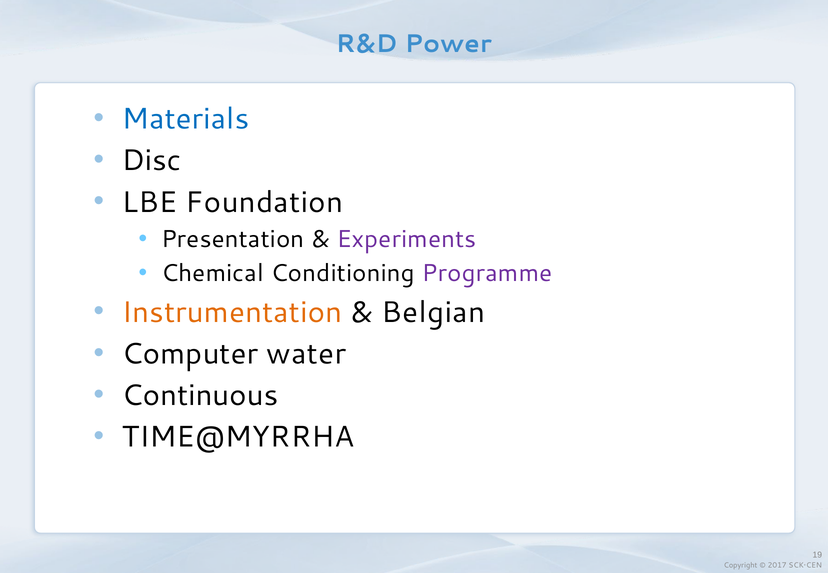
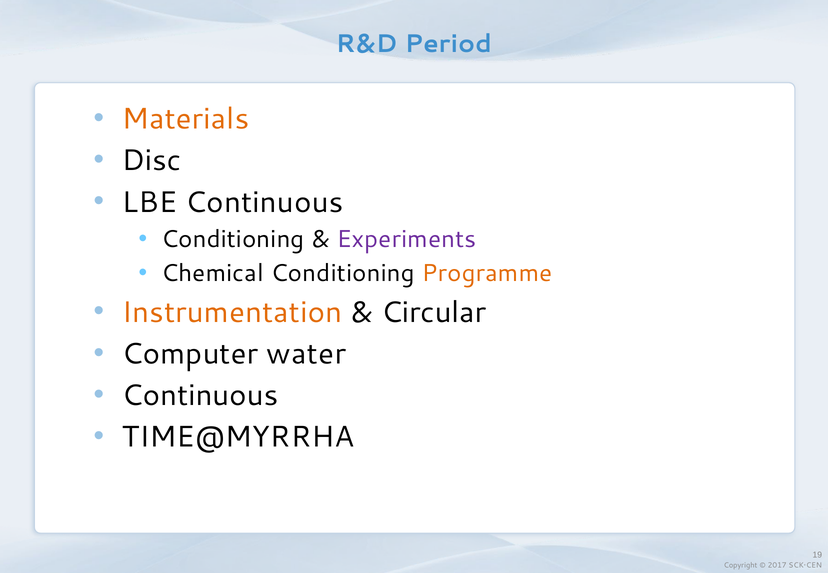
Power: Power -> Period (448, 44)
Materials colour: blue -> orange (186, 119)
LBE Foundation: Foundation -> Continuous (264, 202)
Presentation: Presentation -> Conditioning (233, 239)
Programme colour: purple -> orange (487, 274)
Belgian: Belgian -> Circular (434, 312)
